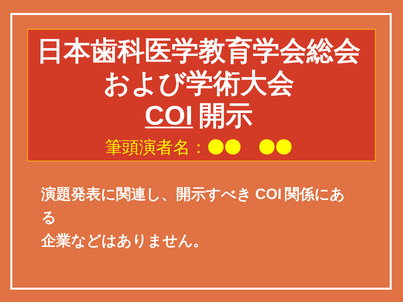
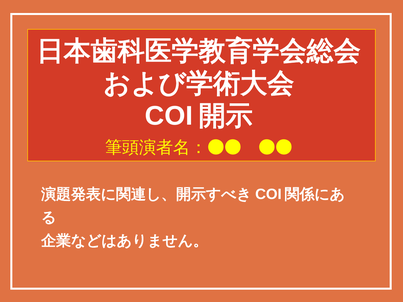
COI underline: present -> none (169, 116)
